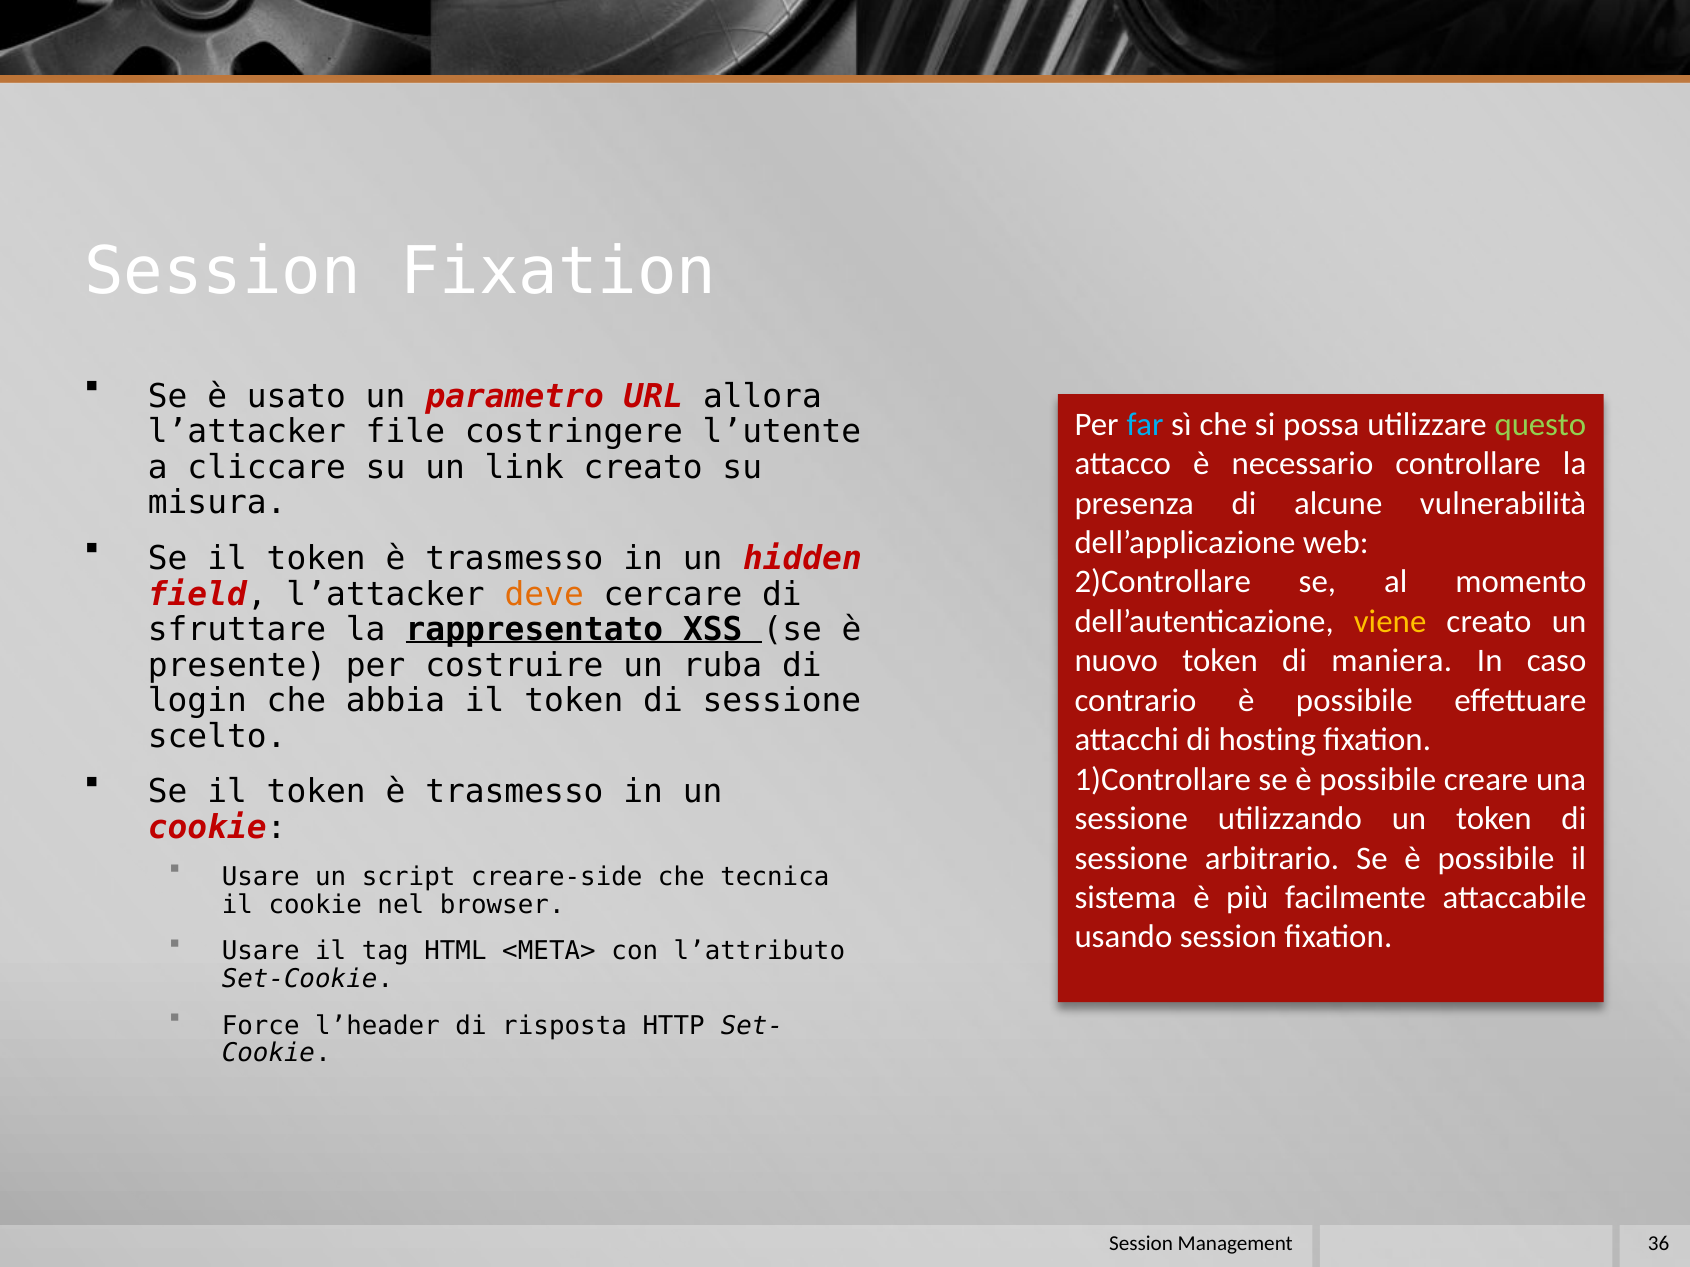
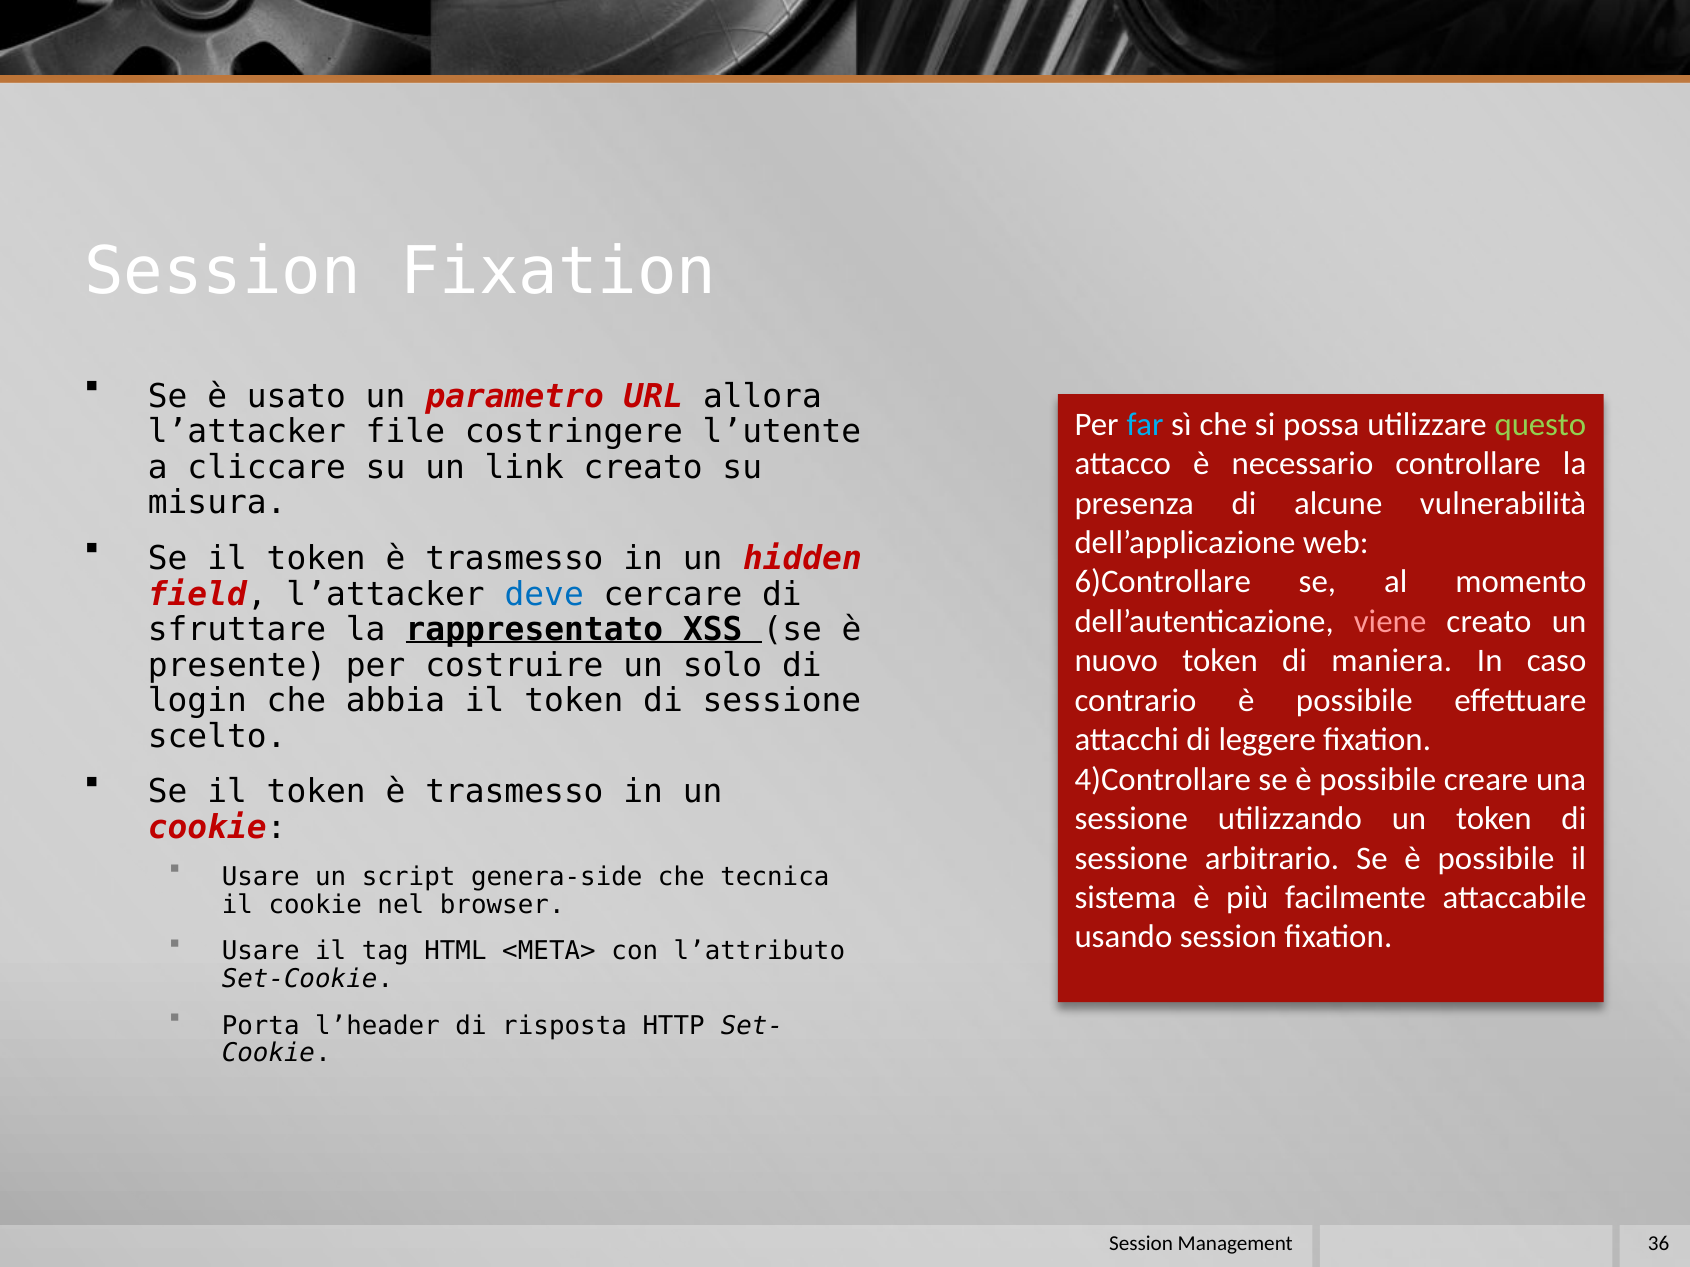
2)Controllare: 2)Controllare -> 6)Controllare (1163, 582)
deve colour: orange -> blue (544, 594)
viene colour: yellow -> pink (1390, 622)
ruba: ruba -> solo (722, 666)
hosting: hosting -> leggere (1267, 740)
1)Controllare: 1)Controllare -> 4)Controllare (1163, 780)
creare-side: creare-side -> genera-side (557, 877)
Force: Force -> Porta (261, 1026)
